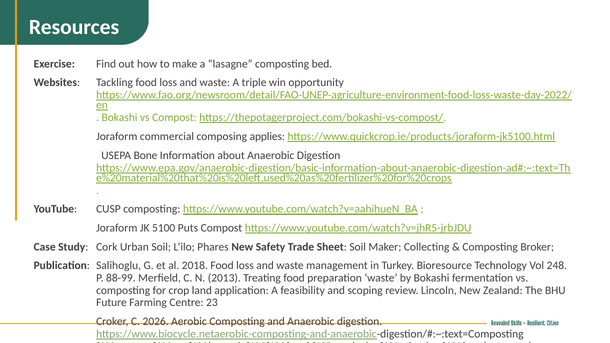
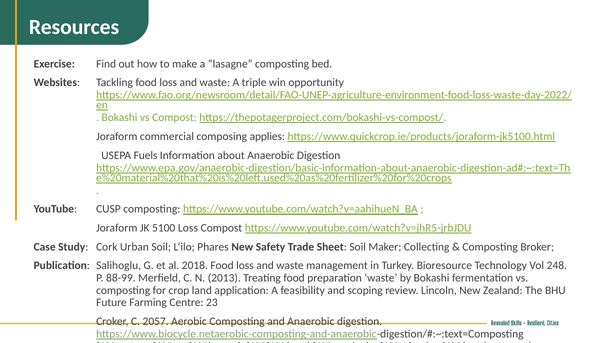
Bone: Bone -> Fuels (146, 155)
5100 Puts: Puts -> Loss (188, 228)
2026: 2026 -> 2057 (156, 321)
